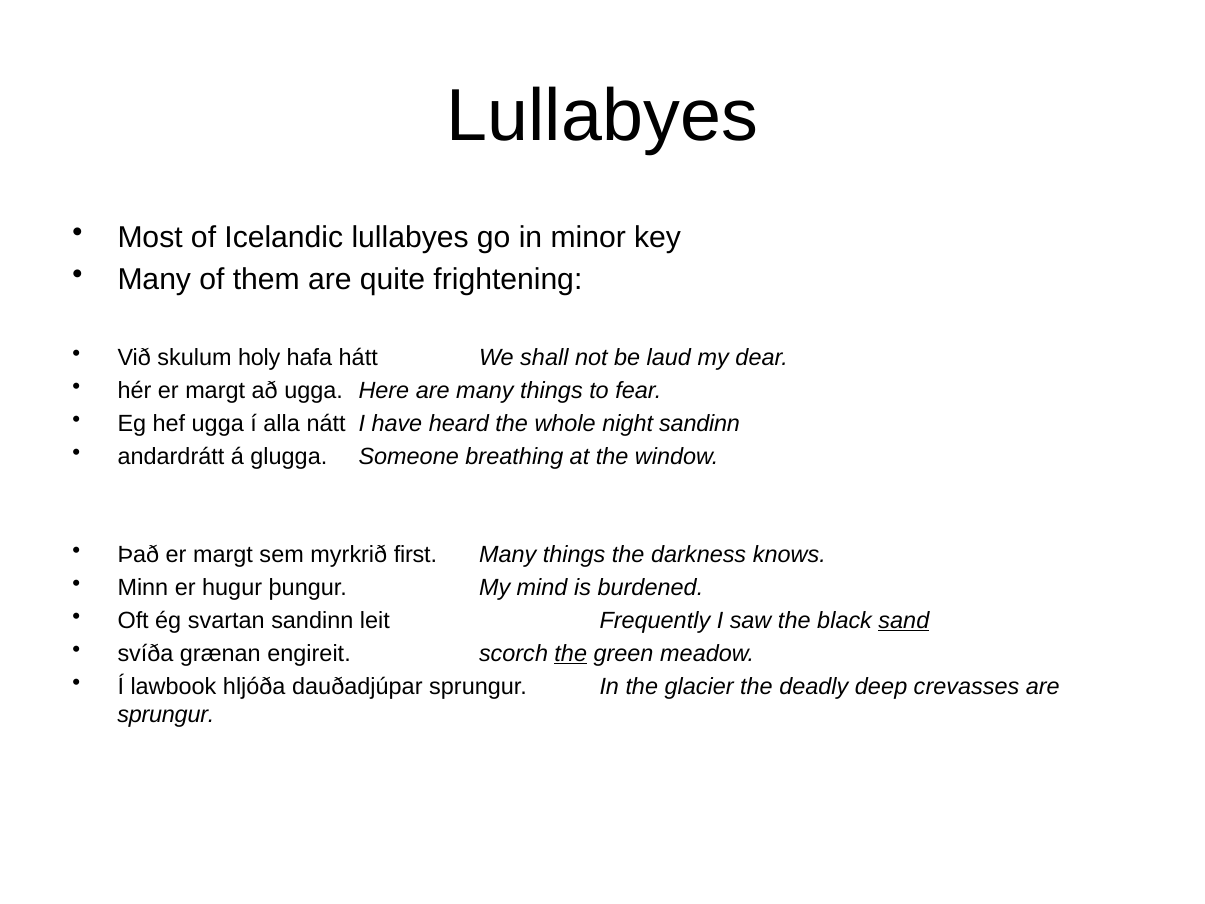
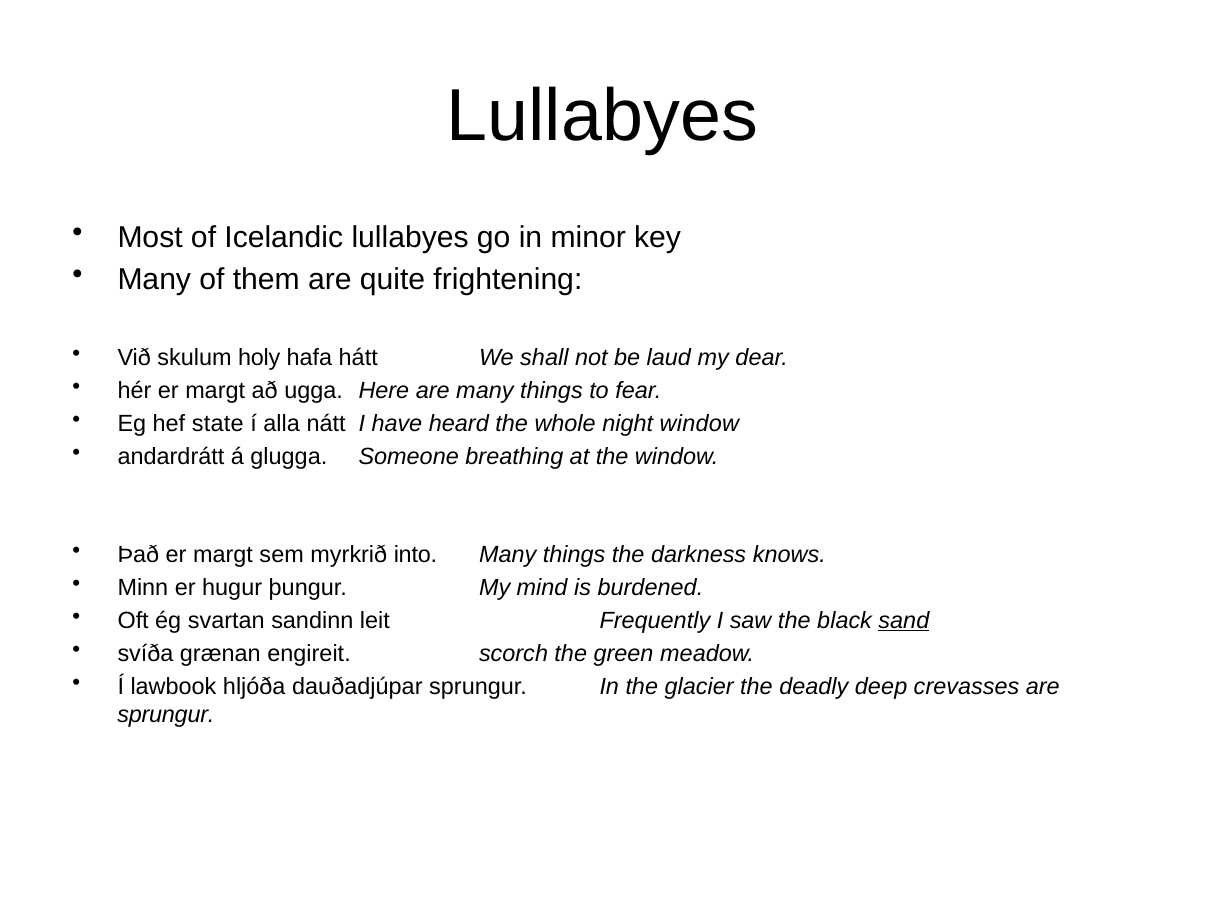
hef ugga: ugga -> state (218, 423)
night sandinn: sandinn -> window (699, 423)
first: first -> into (415, 555)
the underline: present -> none (571, 653)
